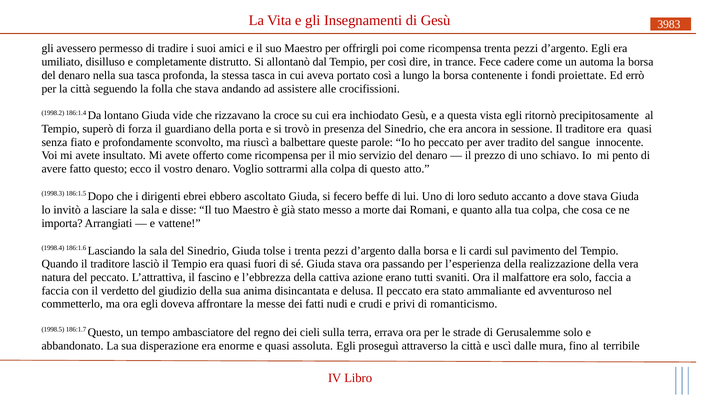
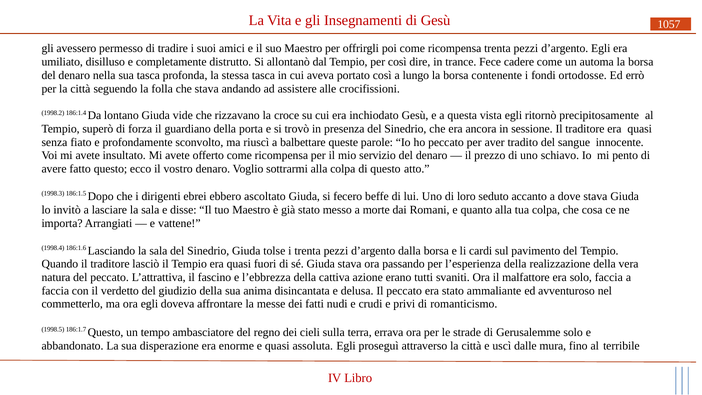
3983: 3983 -> 1057 (669, 24)
proiettate: proiettate -> ortodosse (583, 75)
